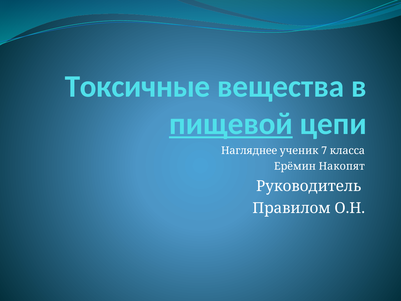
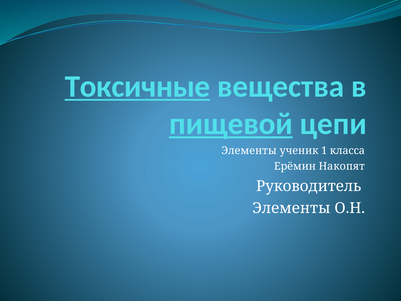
Токсичные underline: none -> present (138, 86)
Нагляднее: Нагляднее -> Элементы (249, 151)
7: 7 -> 1 (324, 151)
Правилом: Правилом -> Элементы (291, 208)
